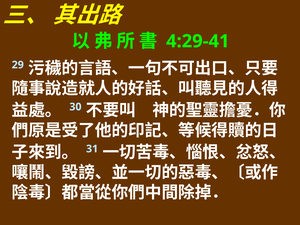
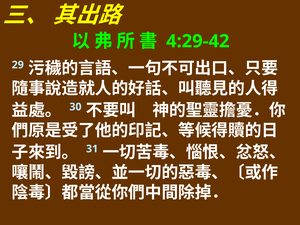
4:29-41: 4:29-41 -> 4:29-42 (198, 41)
